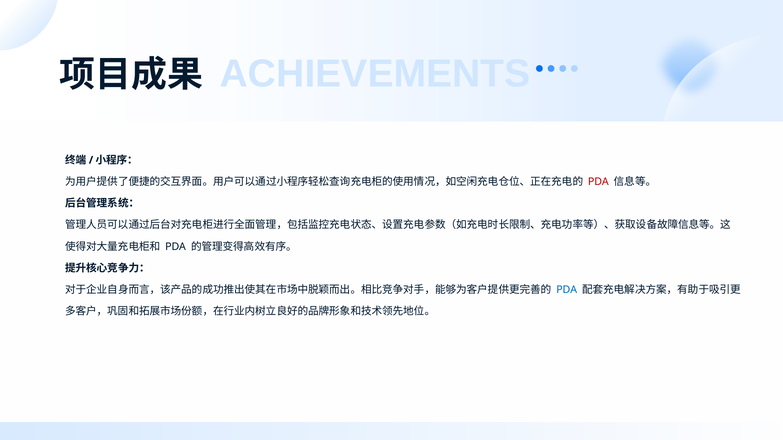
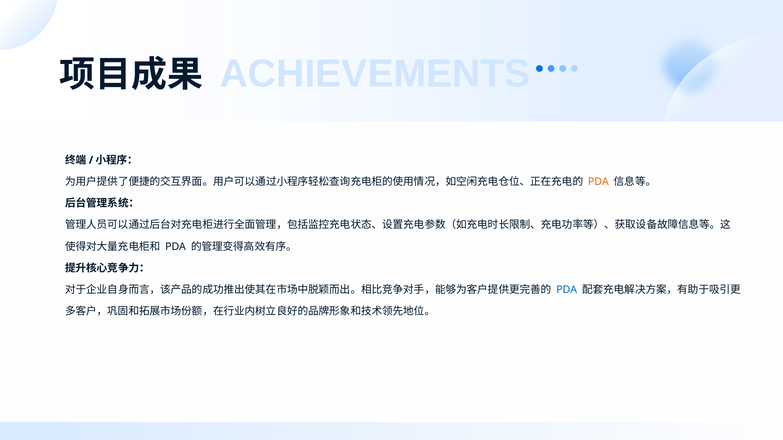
PDA colour: red -> orange (598, 182)
